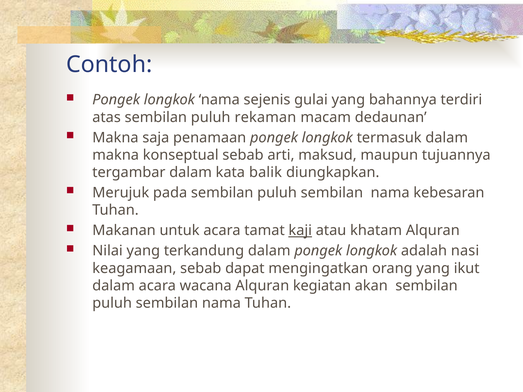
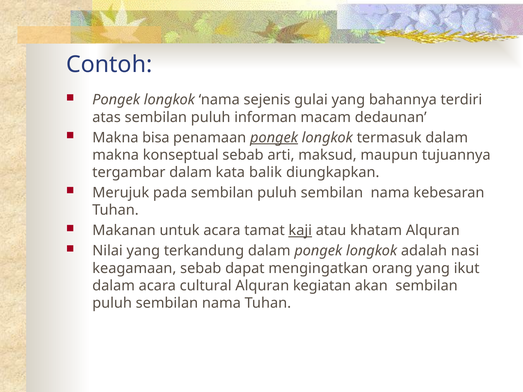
rekaman: rekaman -> informan (266, 117)
saja: saja -> bisa (156, 138)
pongek underline: none -> present (274, 138)
wacana: wacana -> cultural (206, 286)
